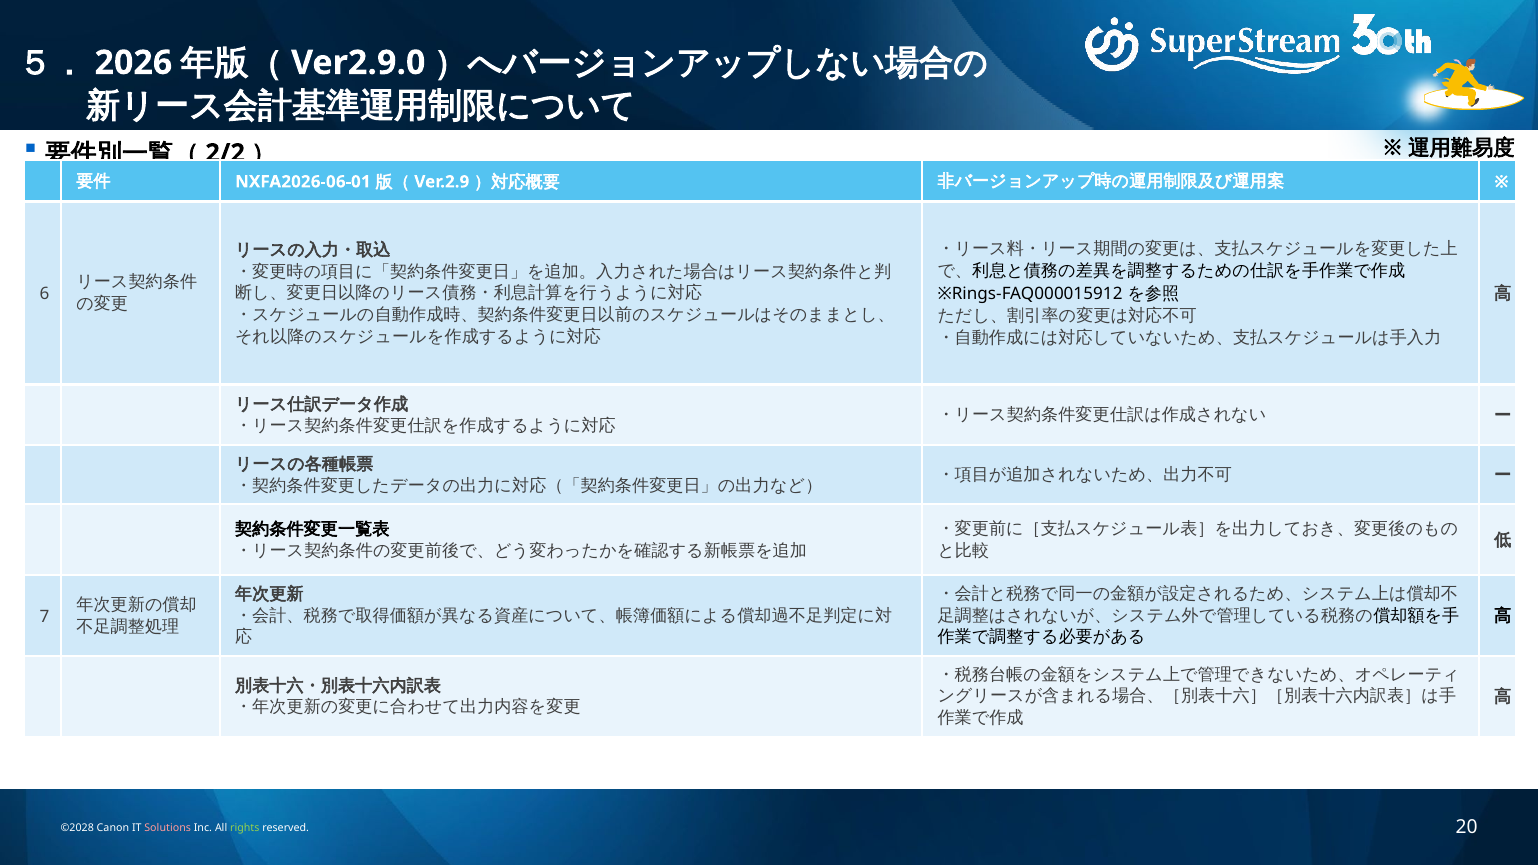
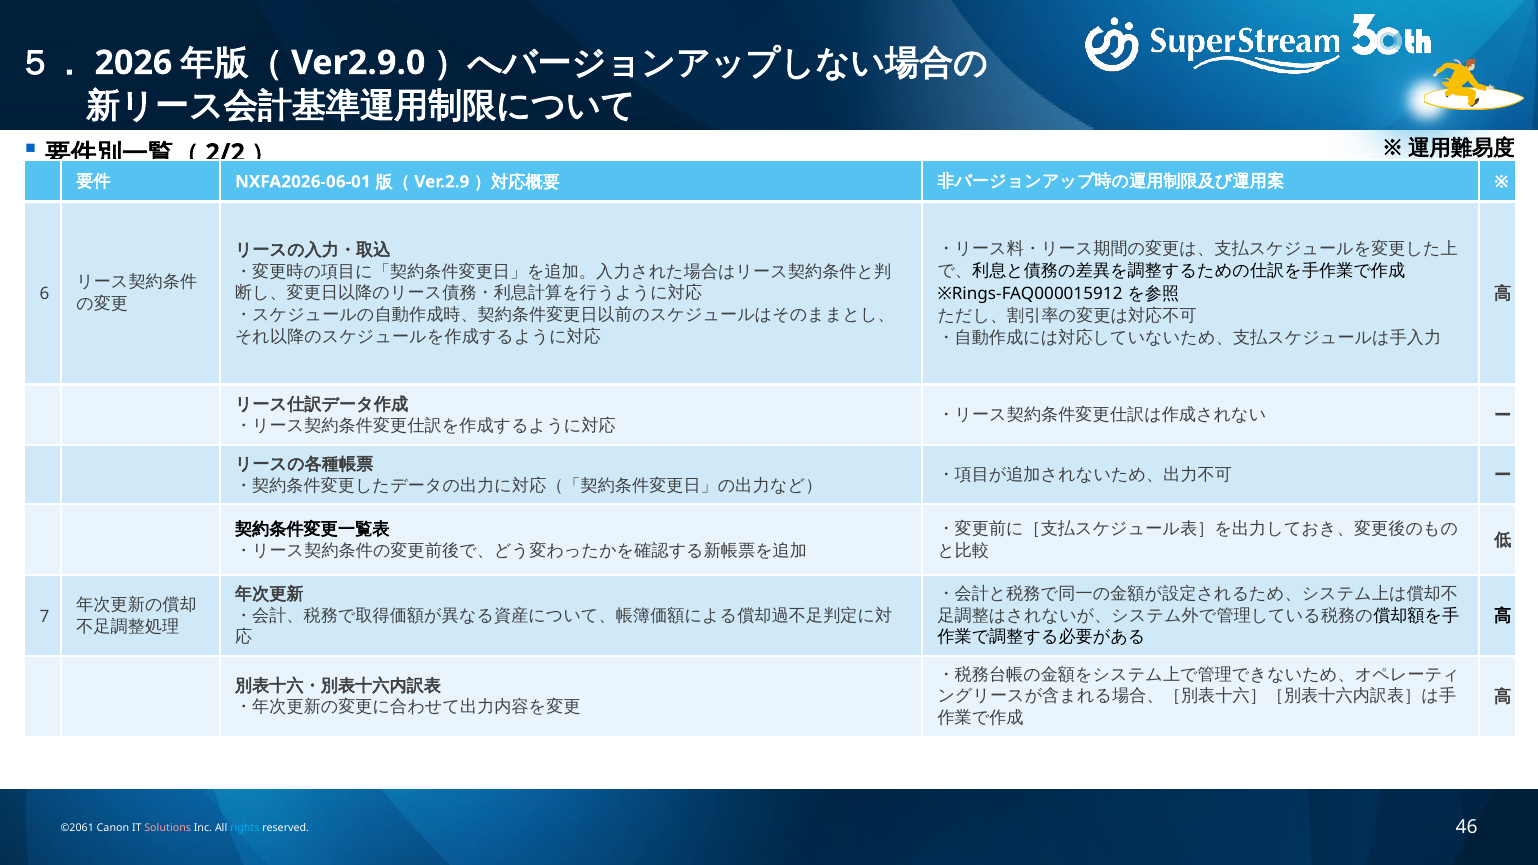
©2028: ©2028 -> ©2061 (77, 828)
rights colour: light green -> light blue (245, 828)
20: 20 -> 46 (1467, 827)
